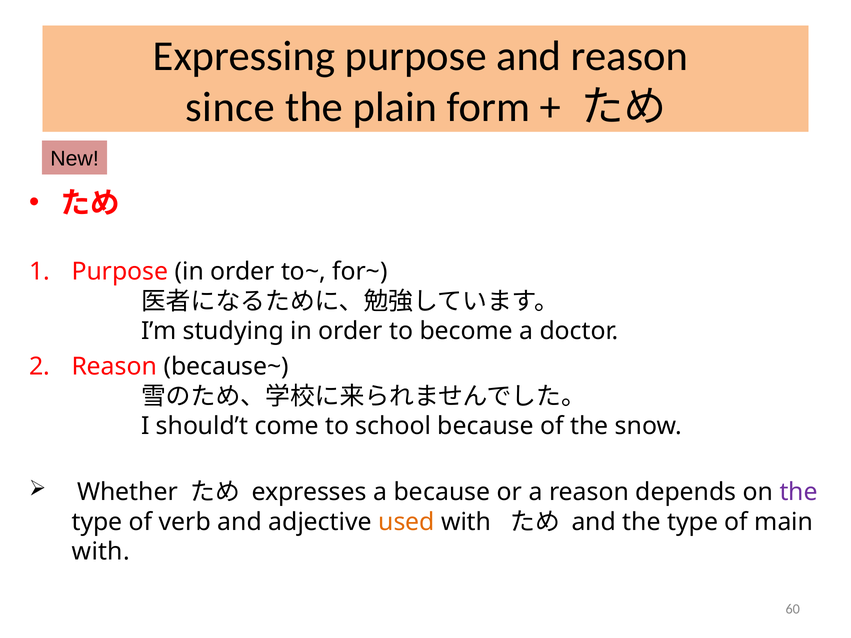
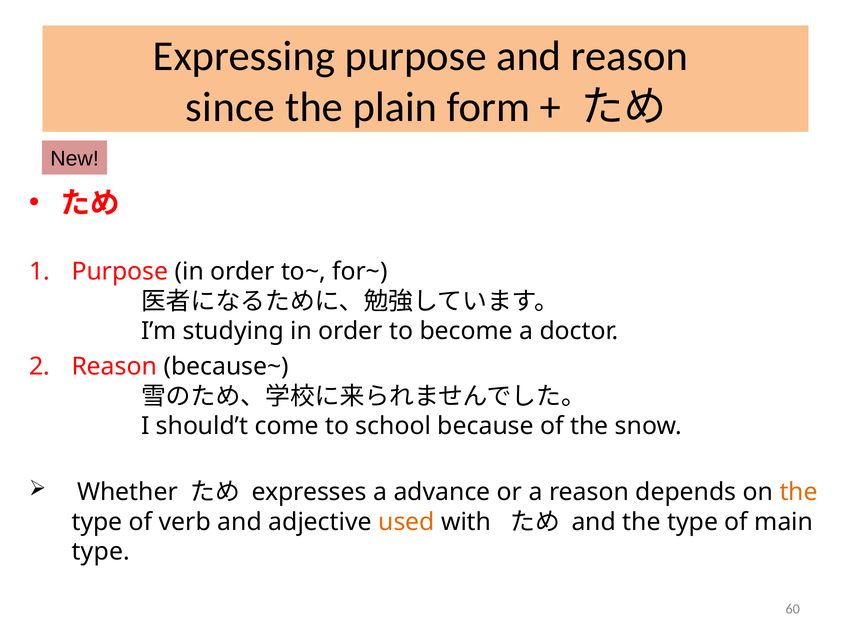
a because: because -> advance (442, 492)
the colour: purple -> orange (799, 492)
with: with -> type (101, 552)
